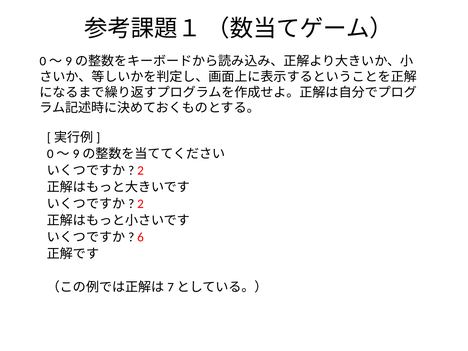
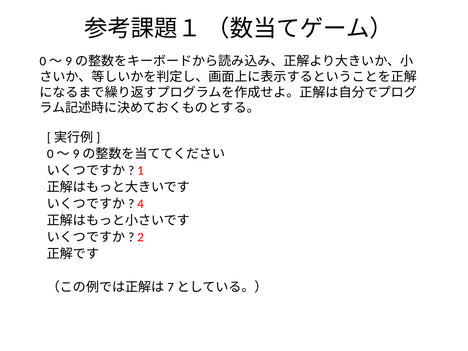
2: 2 -> 1 (140, 171)
2: 2 -> 4 (140, 204)
6: 6 -> 2 (140, 237)
